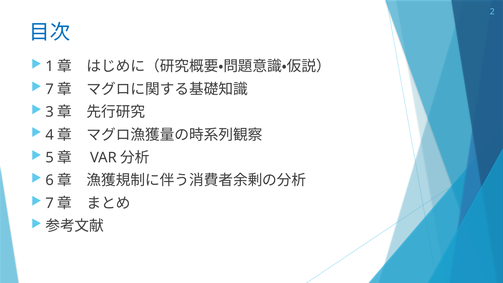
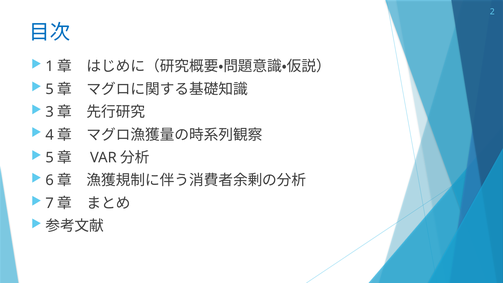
7: 7 -> 5 (50, 89)
